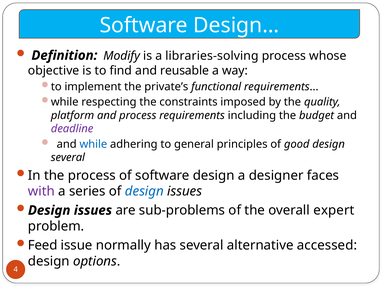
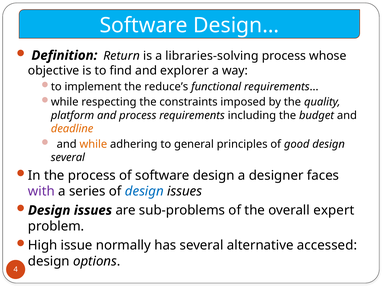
Modify: Modify -> Return (122, 56)
reusable: reusable -> explorer (185, 71)
private’s: private’s -> reduce’s (166, 86)
deadline colour: purple -> orange (72, 129)
while colour: blue -> orange (93, 144)
Feed: Feed -> High (43, 245)
